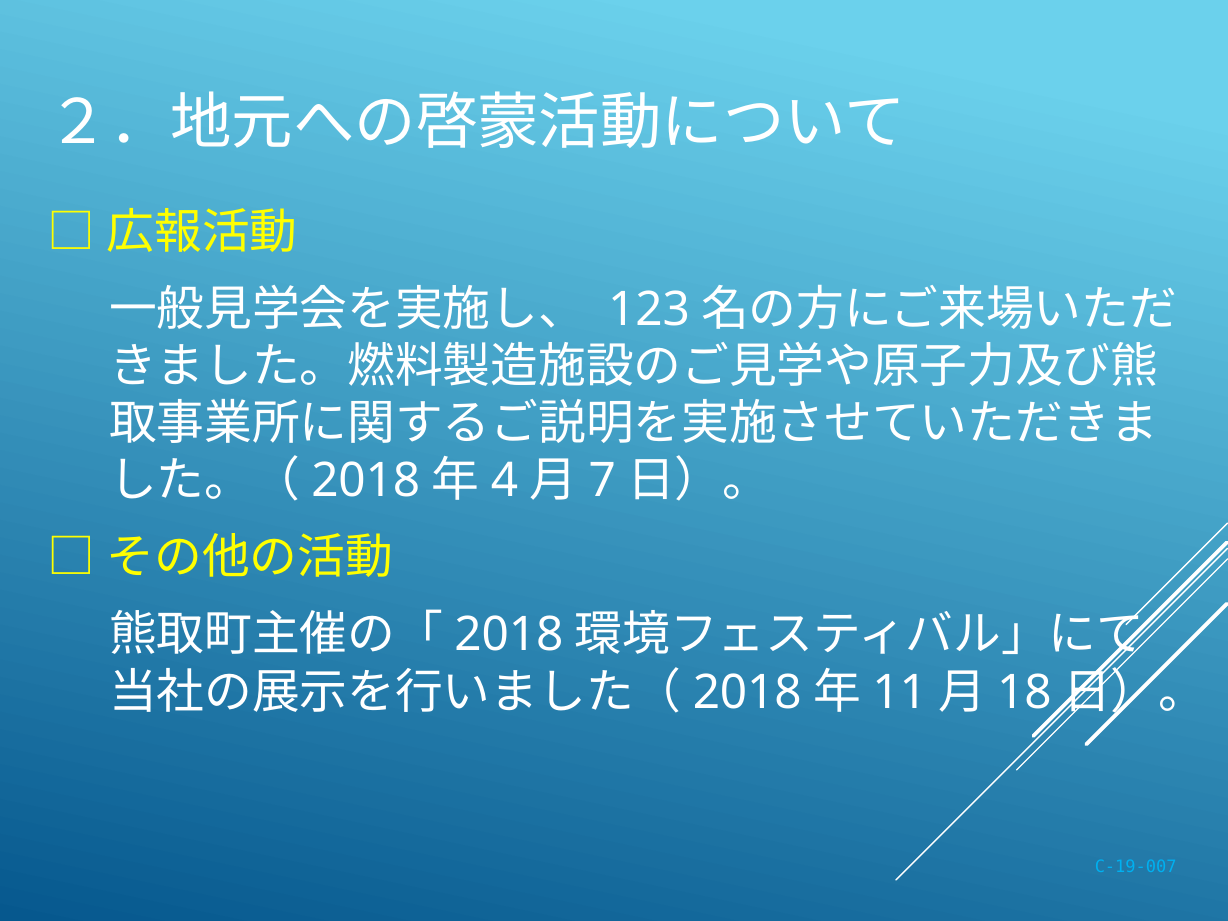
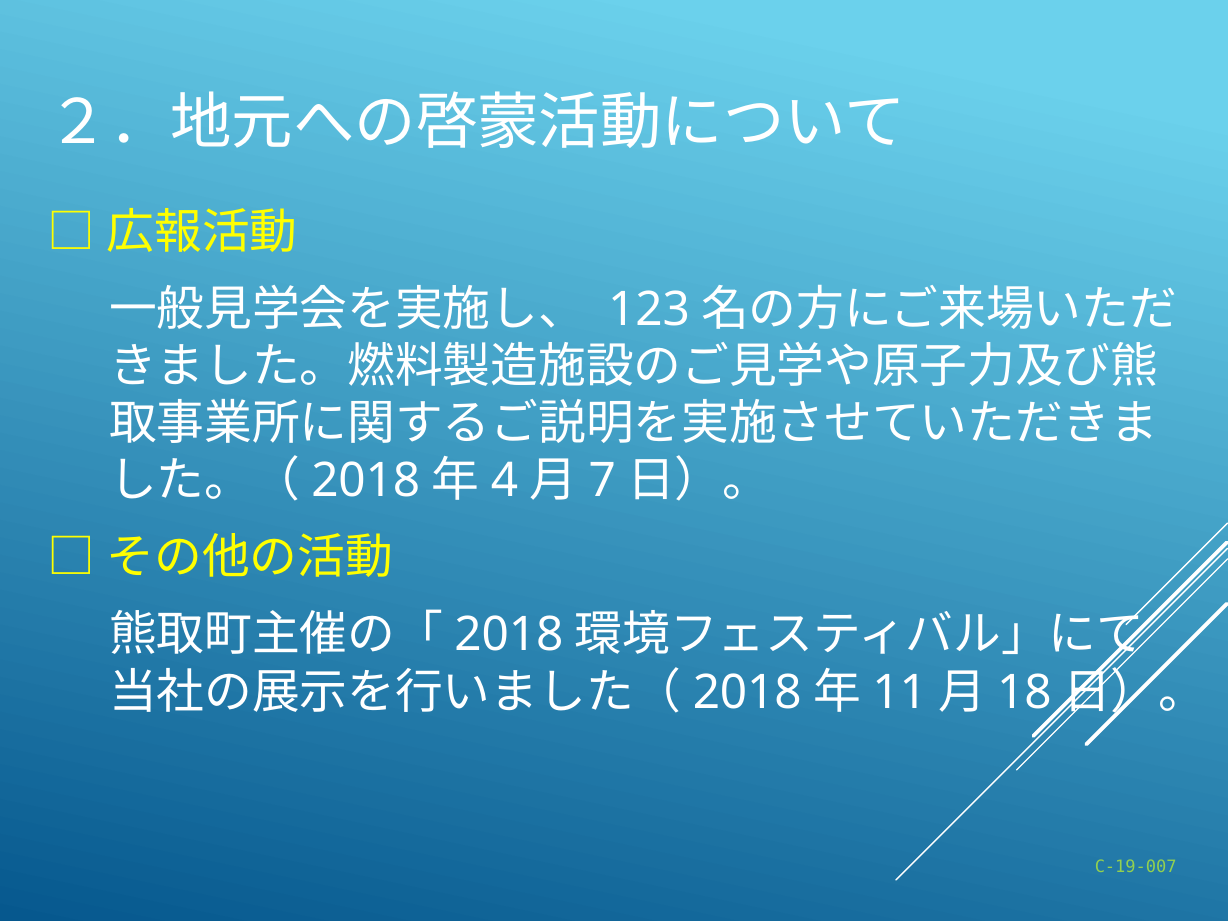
C-19-007 colour: light blue -> light green (1136, 867)
